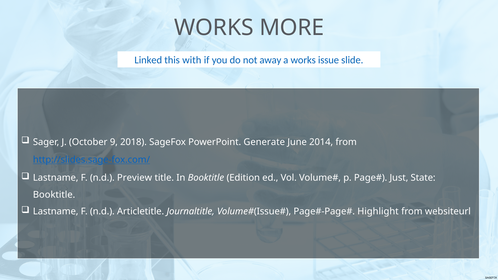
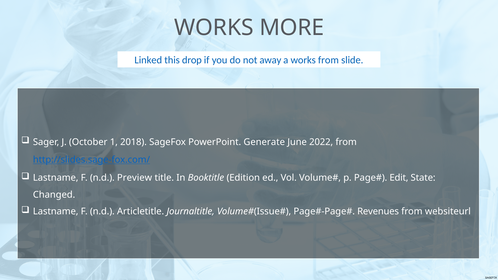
with: with -> drop (192, 60)
works issue: issue -> from (328, 60)
9: 9 -> 1 (114, 142)
2014: 2014 -> 2022 (321, 142)
Just: Just -> Edit (399, 178)
Booktitle: Booktitle -> Changed (54, 195)
Highlight: Highlight -> Revenues (378, 212)
